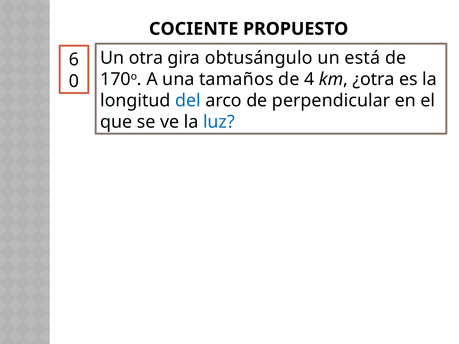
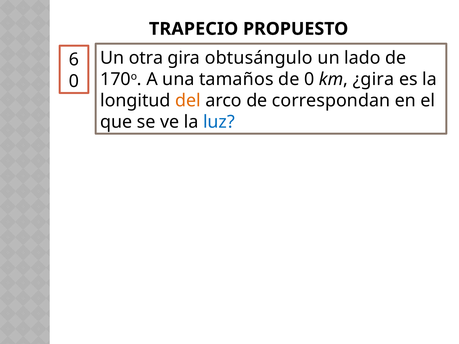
COCIENTE: COCIENTE -> TRAPECIO (194, 29)
está: está -> lado (363, 58)
de 4: 4 -> 0 (309, 79)
¿otra: ¿otra -> ¿gira (373, 79)
del colour: blue -> orange (188, 101)
perpendicular: perpendicular -> correspondan (331, 101)
